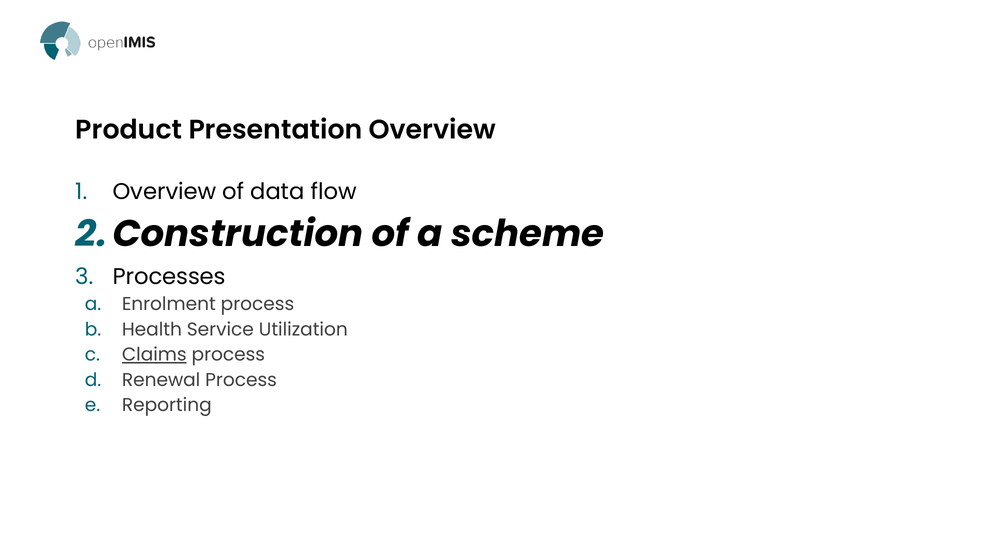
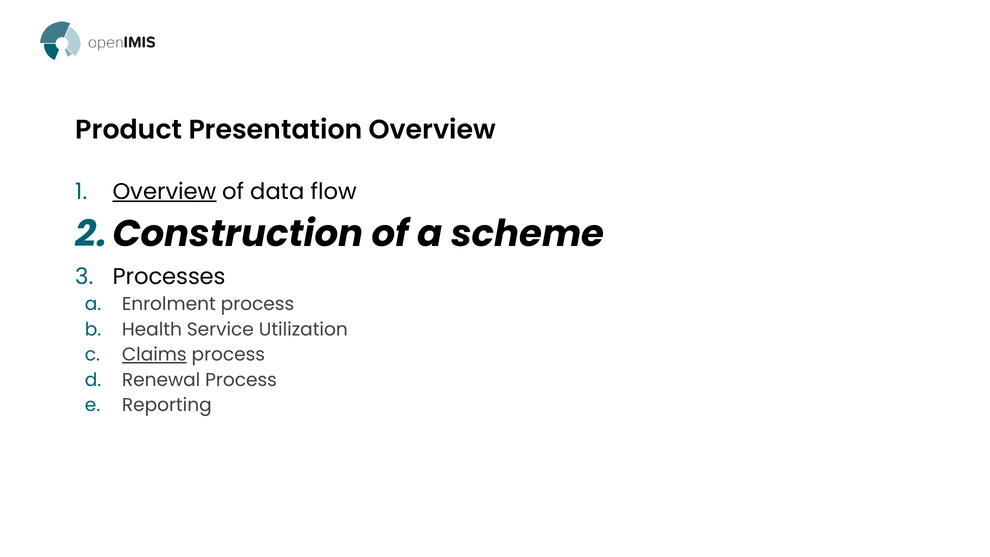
Overview underline: none -> present (165, 192)
